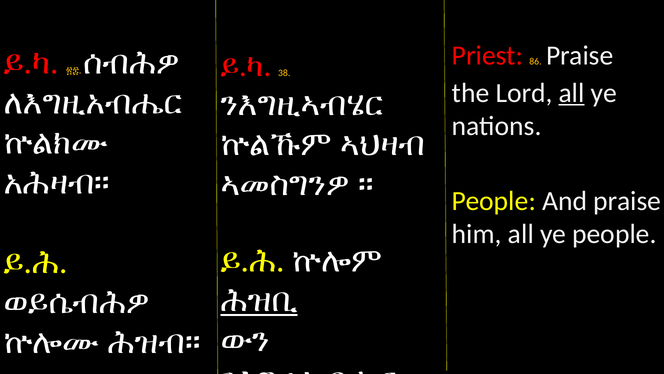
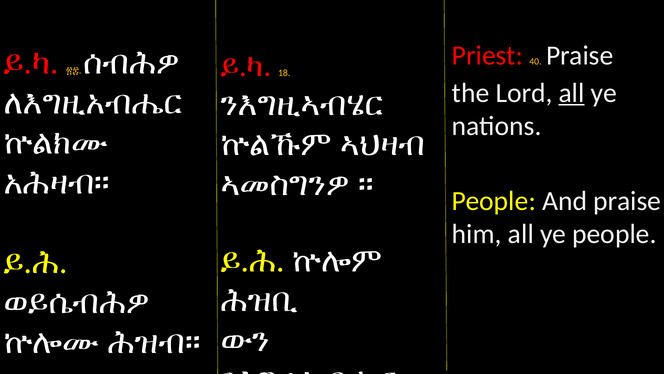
86: 86 -> 40 (535, 61)
38: 38 -> 18 (284, 73)
ሕዝቢ underline: present -> none (259, 300)
